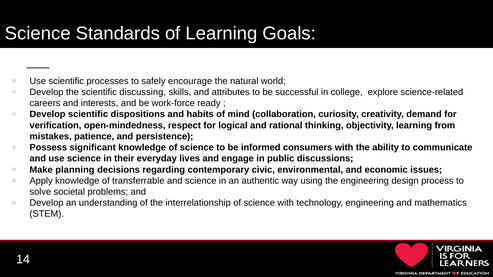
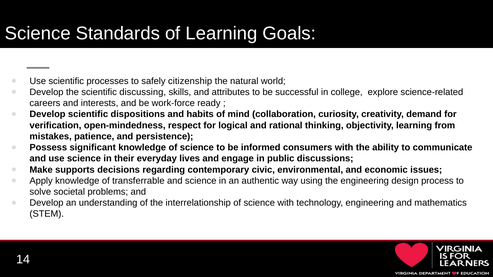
encourage: encourage -> citizenship (190, 81)
planning: planning -> supports (75, 170)
